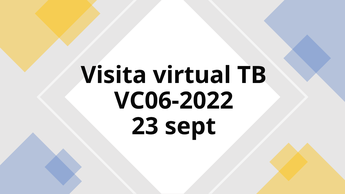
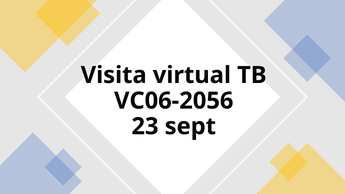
VC06-2022: VC06-2022 -> VC06-2056 (174, 101)
